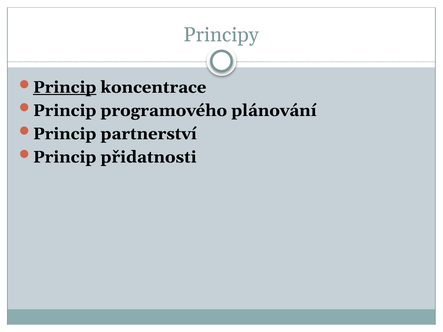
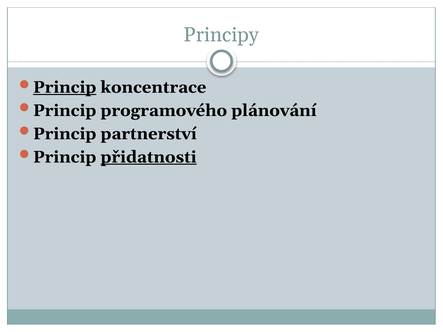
přidatnosti underline: none -> present (149, 157)
